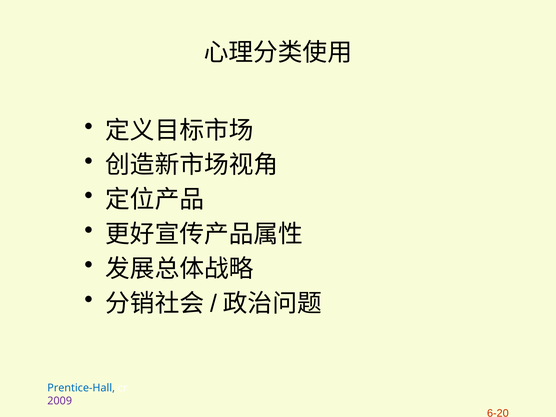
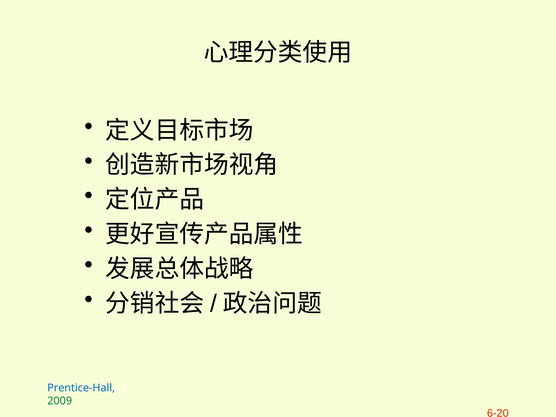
2009 colour: purple -> green (60, 401)
